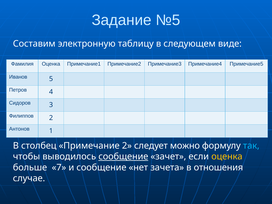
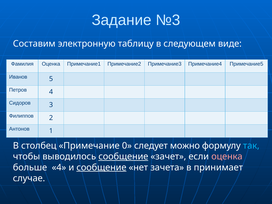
№5: №5 -> №3 (168, 20)
Примечание 2: 2 -> 0 (127, 146)
оценка colour: yellow -> pink (227, 157)
больше 7: 7 -> 4 (59, 167)
сообщение underline: none -> present (101, 167)
отношения: отношения -> принимает (218, 167)
